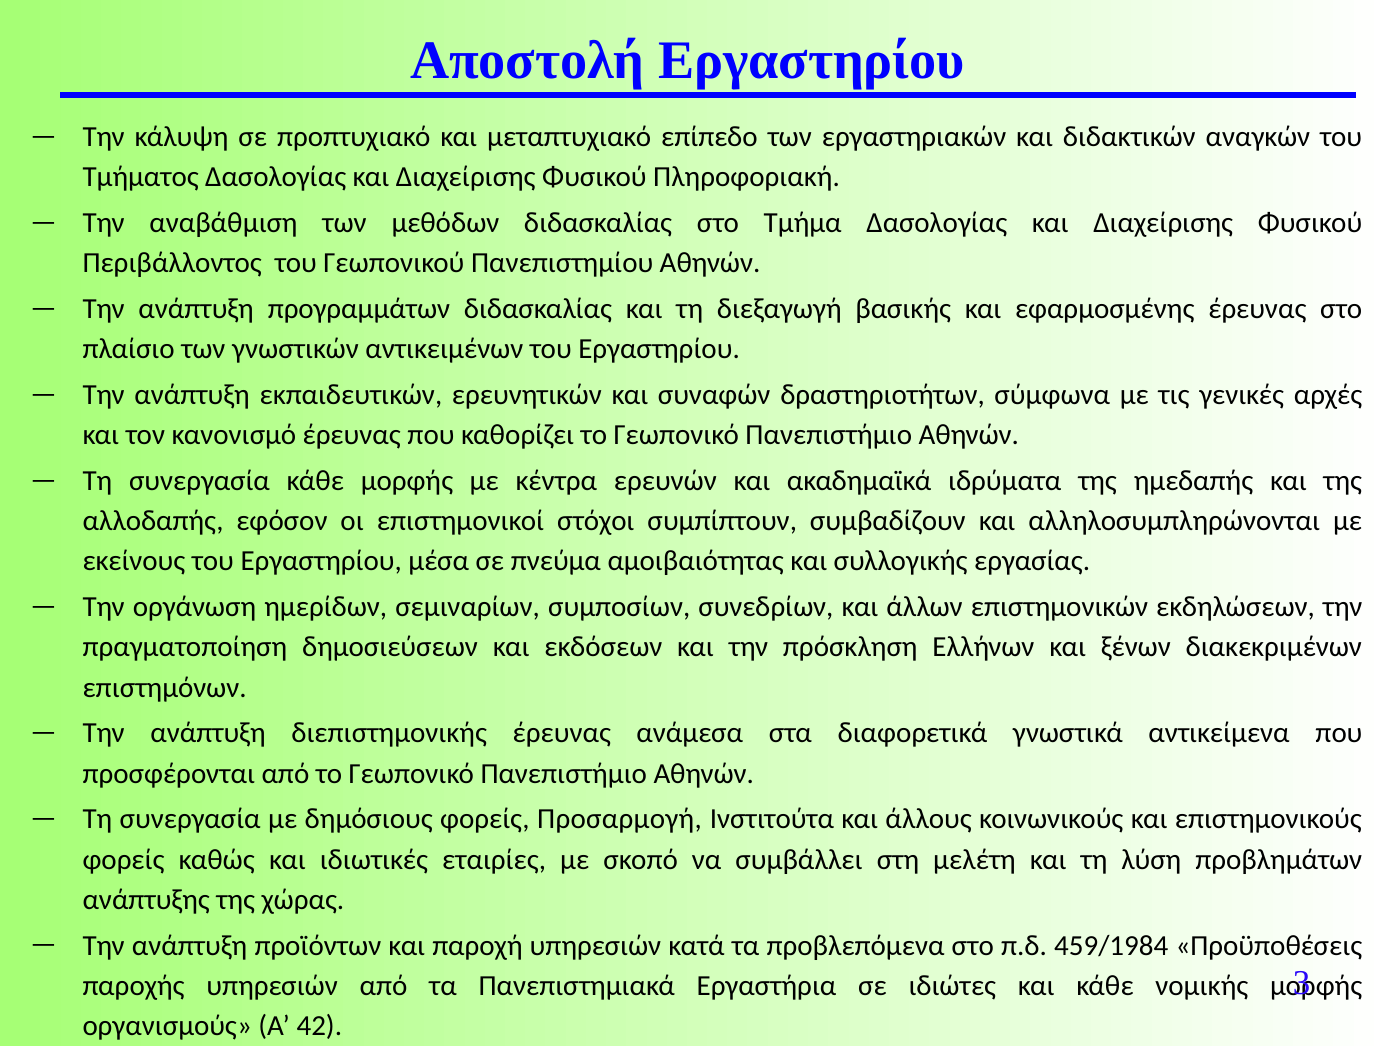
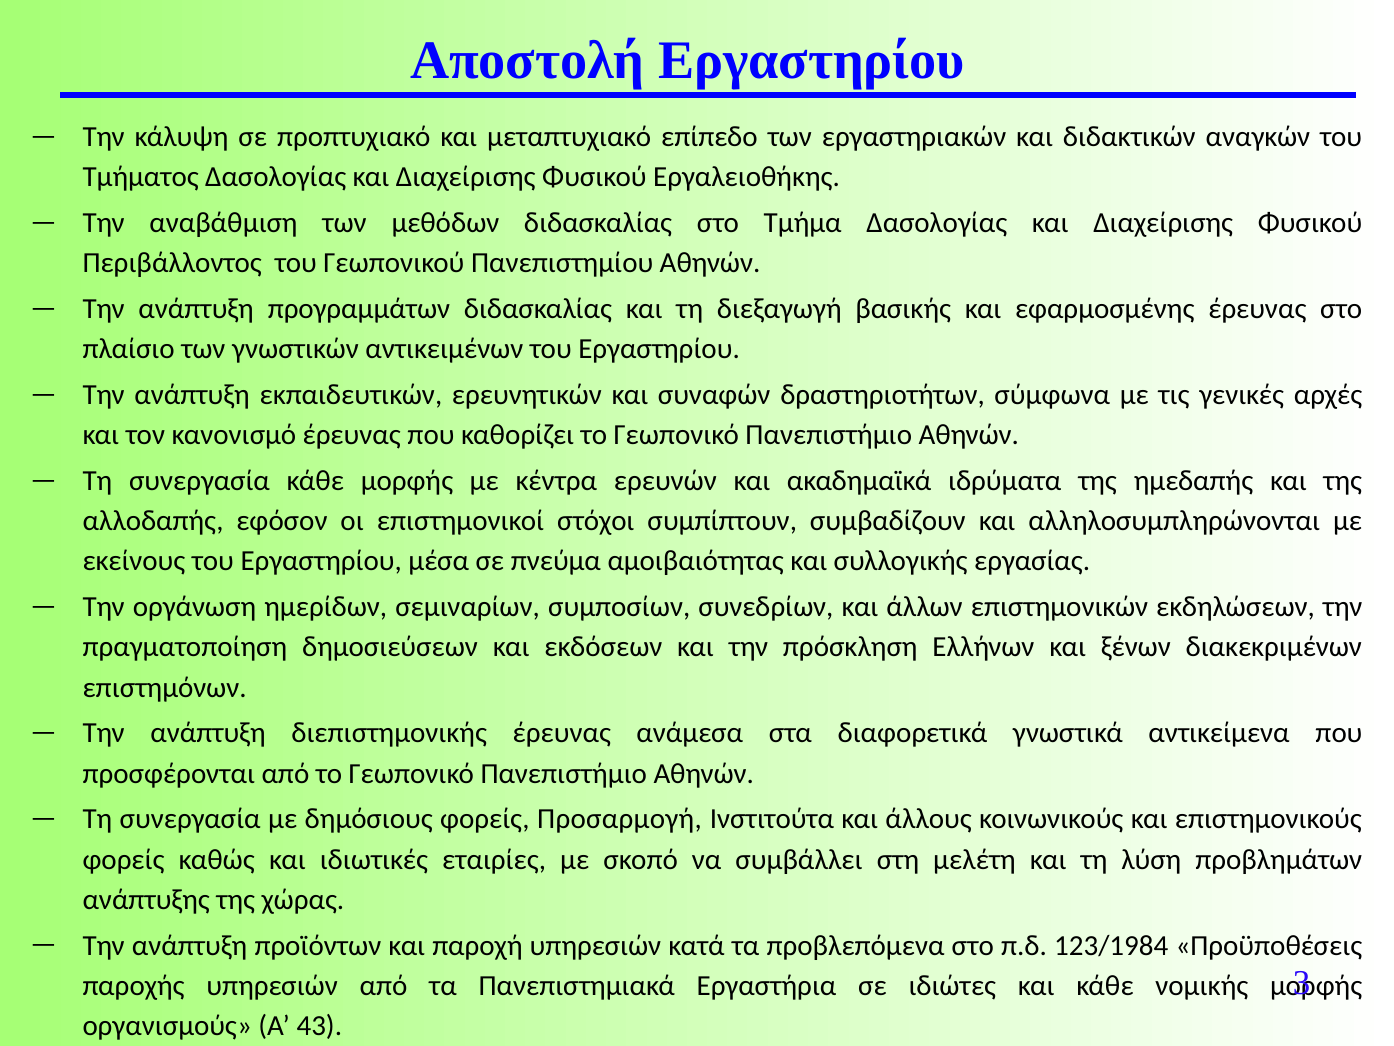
Πληροφοριακή: Πληροφοριακή -> Εργαλειοθήκης (747, 177)
459/1984: 459/1984 -> 123/1984 (1111, 945)
42: 42 -> 43 (319, 1025)
